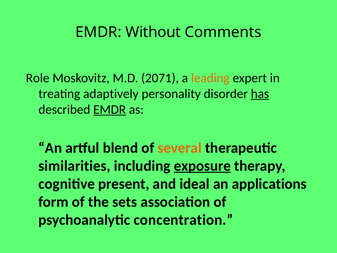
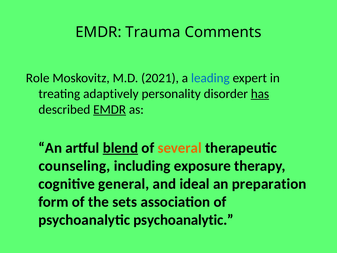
Without: Without -> Trauma (153, 32)
2071: 2071 -> 2021 (160, 78)
leading colour: orange -> blue (210, 78)
blend underline: none -> present (120, 148)
similarities: similarities -> counseling (74, 166)
exposure underline: present -> none (202, 166)
present: present -> general (124, 184)
applications: applications -> preparation (269, 184)
psychoanalytic concentration: concentration -> psychoanalytic (184, 220)
